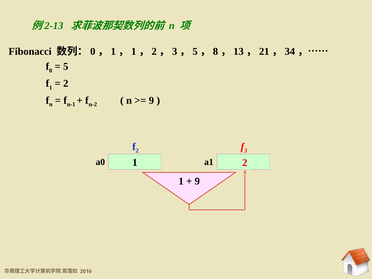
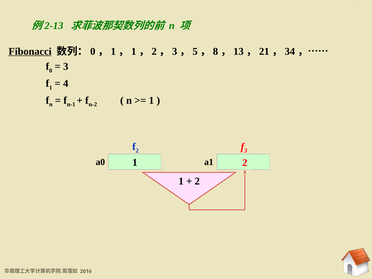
Fibonacci underline: none -> present (30, 51)
5: 5 -> 3 (66, 67)
2: 2 -> 4 (66, 83)
9: 9 -> 1 (151, 100)
9: 9 -> 2 (197, 181)
